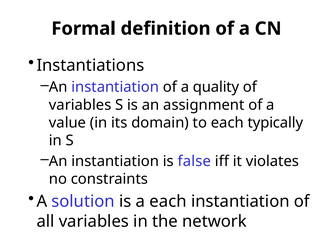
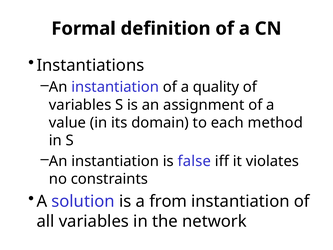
typically: typically -> method (275, 123)
a each: each -> from (168, 201)
